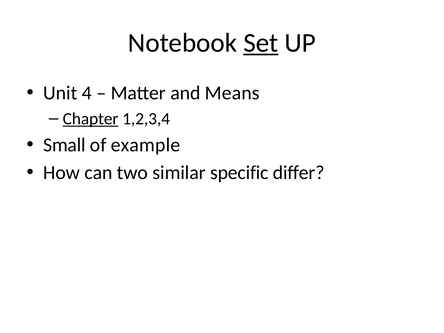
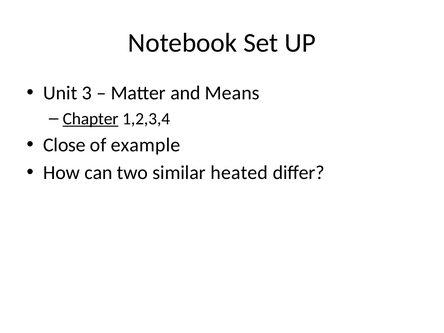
Set underline: present -> none (261, 43)
4: 4 -> 3 (87, 93)
Small: Small -> Close (64, 145)
specific: specific -> heated (239, 173)
